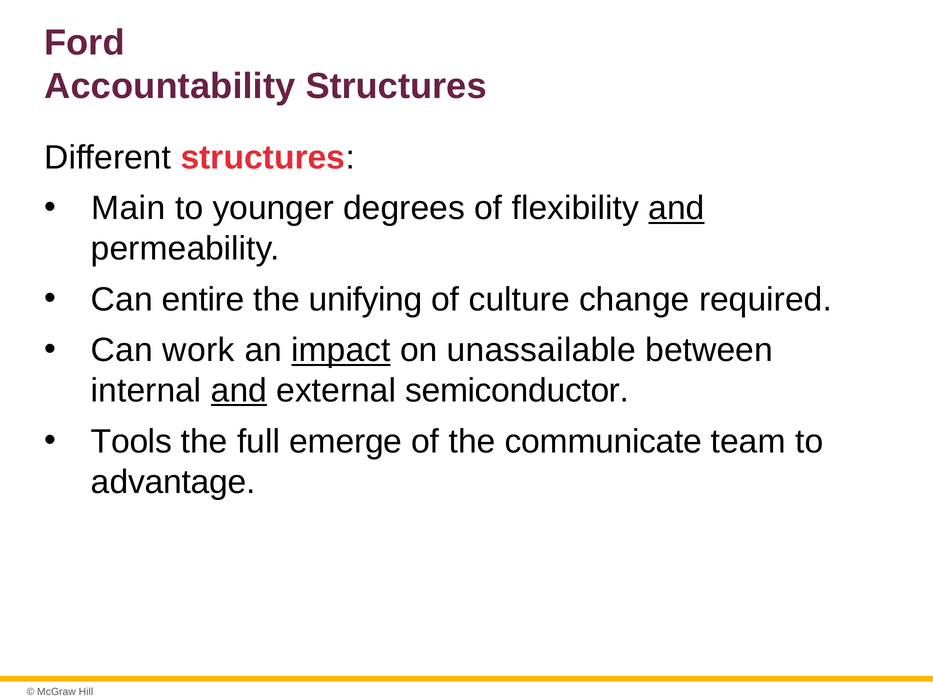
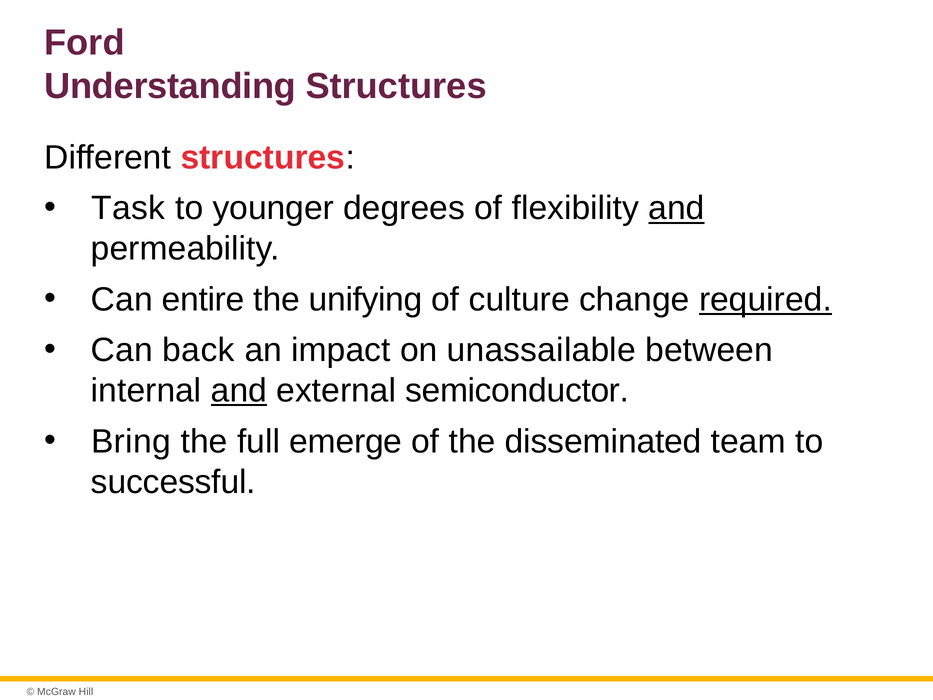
Accountability: Accountability -> Understanding (170, 86)
Main: Main -> Task (128, 208)
required underline: none -> present (765, 299)
work: work -> back (199, 350)
impact underline: present -> none (341, 350)
Tools: Tools -> Bring (131, 441)
communicate: communicate -> disseminated (603, 441)
advantage: advantage -> successful (173, 482)
